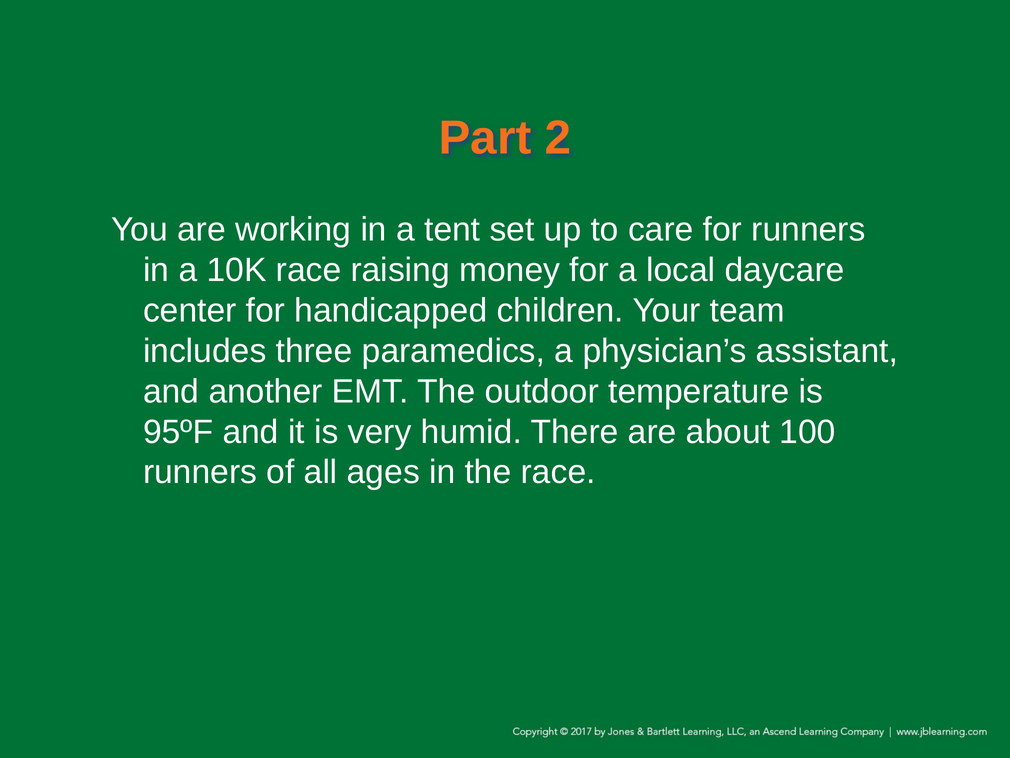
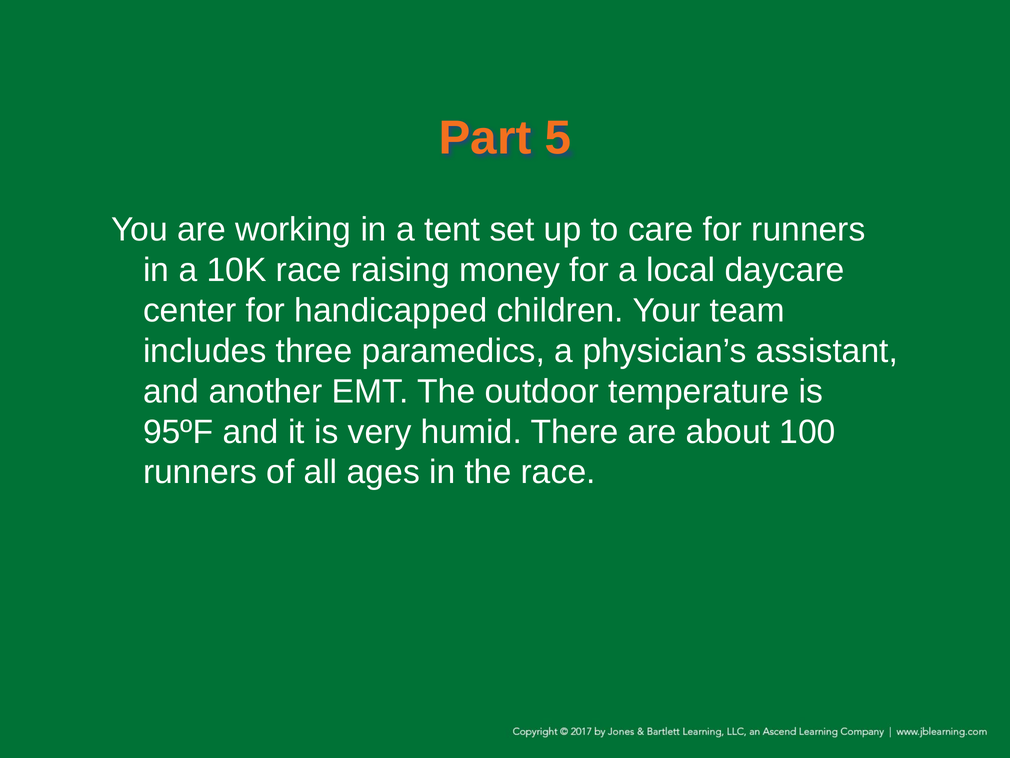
2: 2 -> 5 (558, 138)
